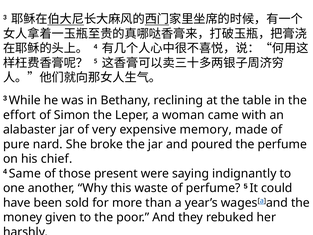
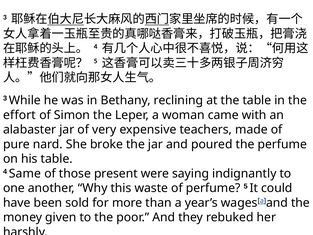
memory: memory -> teachers (206, 129)
his chief: chief -> table (57, 159)
